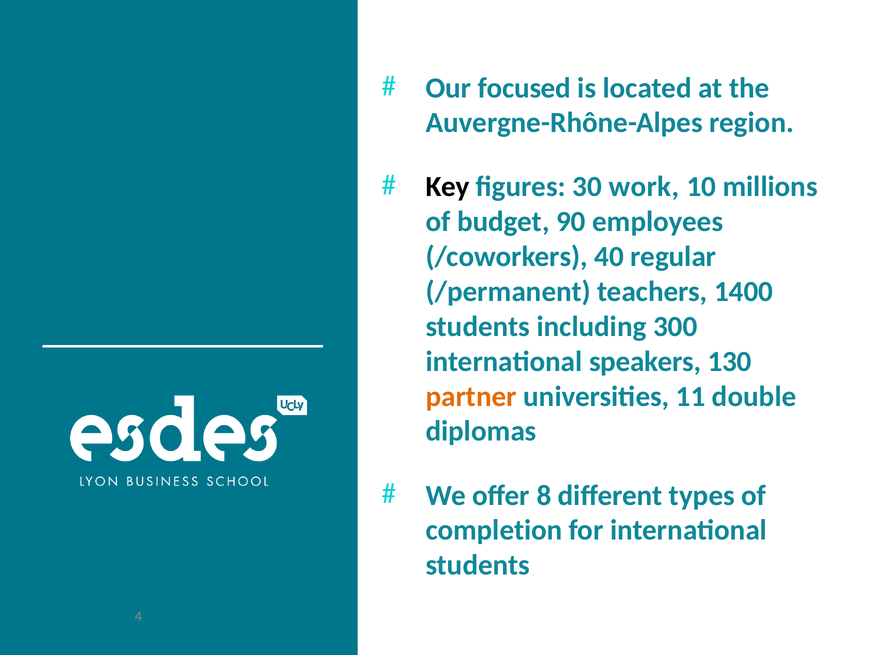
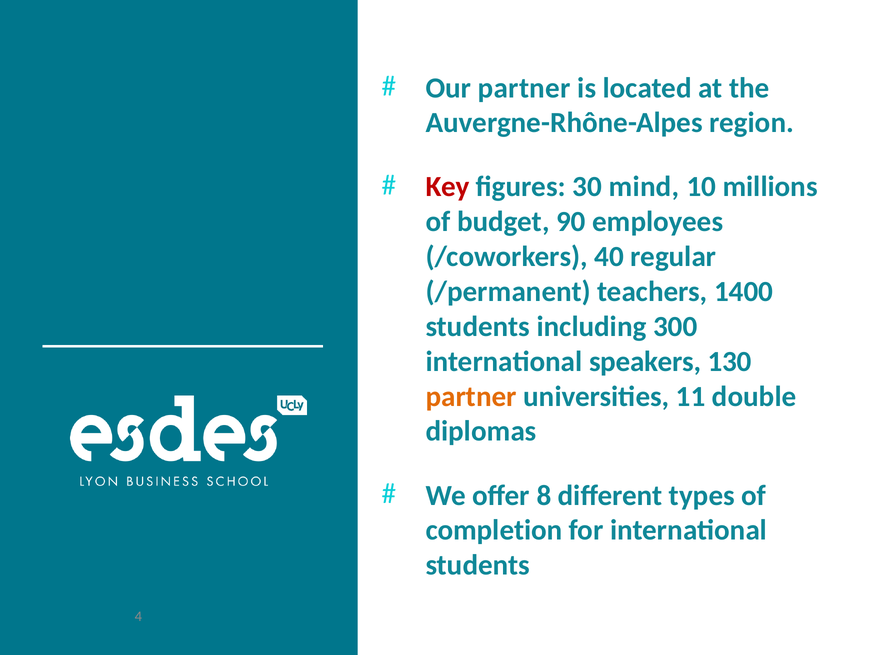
Our focused: focused -> partner (524, 88)
Key colour: black -> red (448, 187)
work: work -> mind (644, 187)
